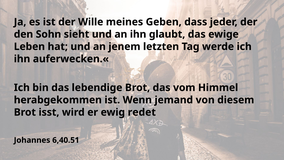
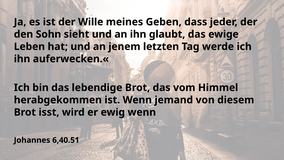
ewig redet: redet -> wenn (142, 112)
